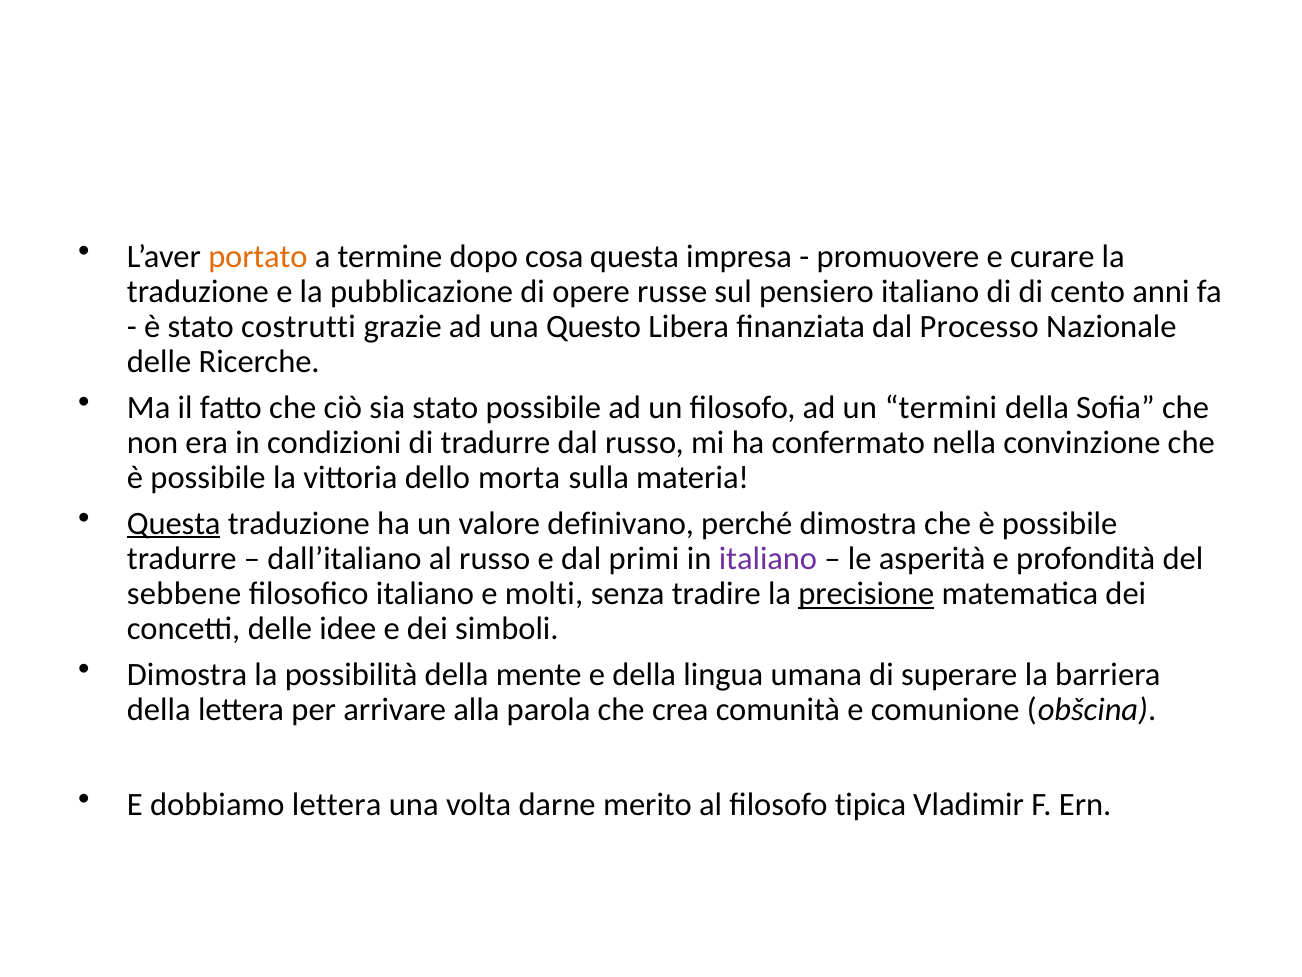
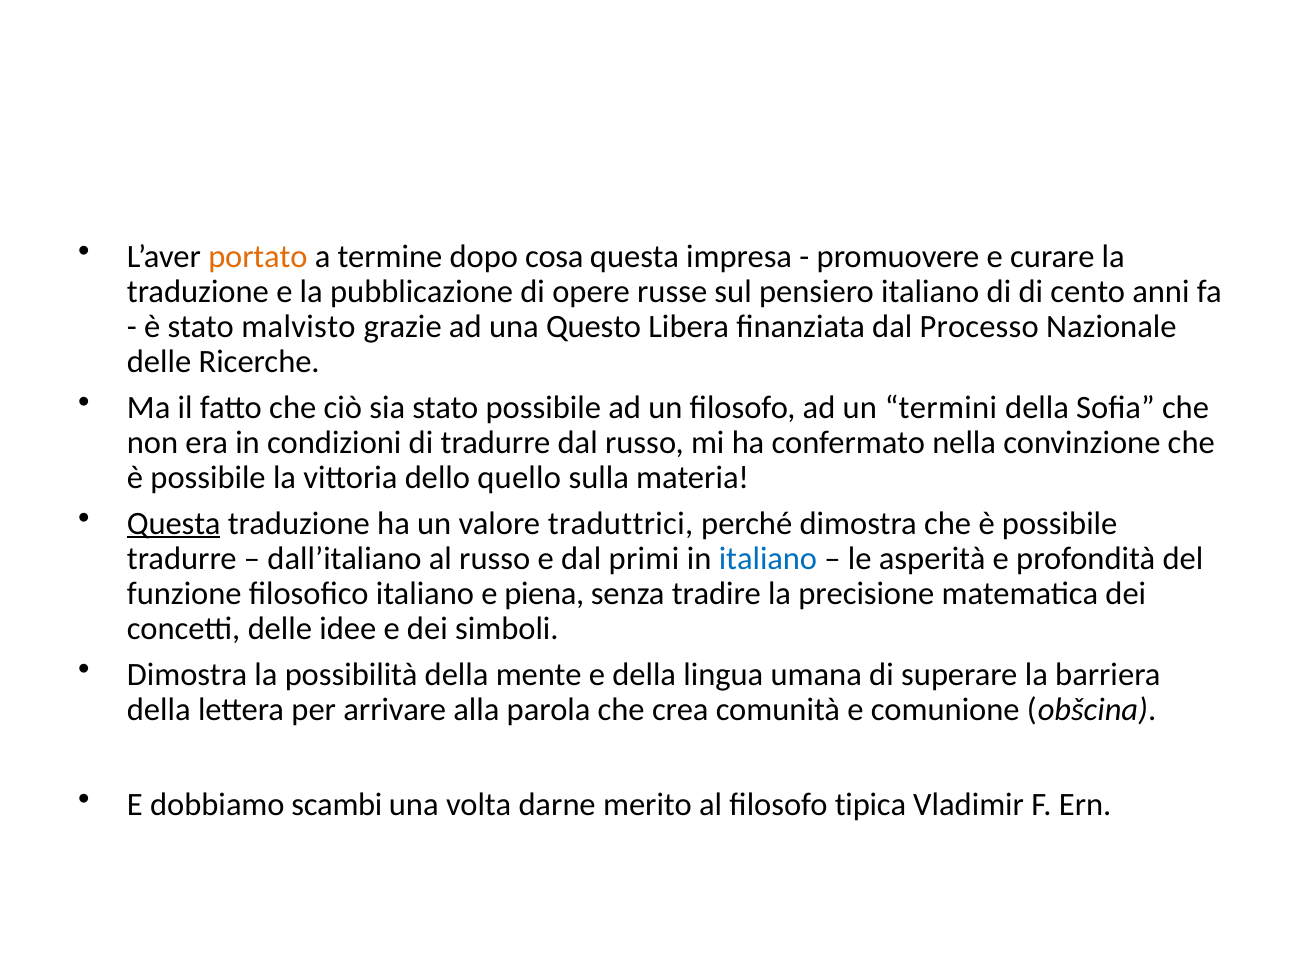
costrutti: costrutti -> malvisto (299, 326)
morta: morta -> quello (519, 478)
definivano: definivano -> traduttrici (620, 523)
italiano colour: purple -> blue (768, 558)
sebbene: sebbene -> funzione (184, 593)
molti: molti -> piena (544, 593)
precisione underline: present -> none (866, 593)
dobbiamo lettera: lettera -> scambi (337, 804)
